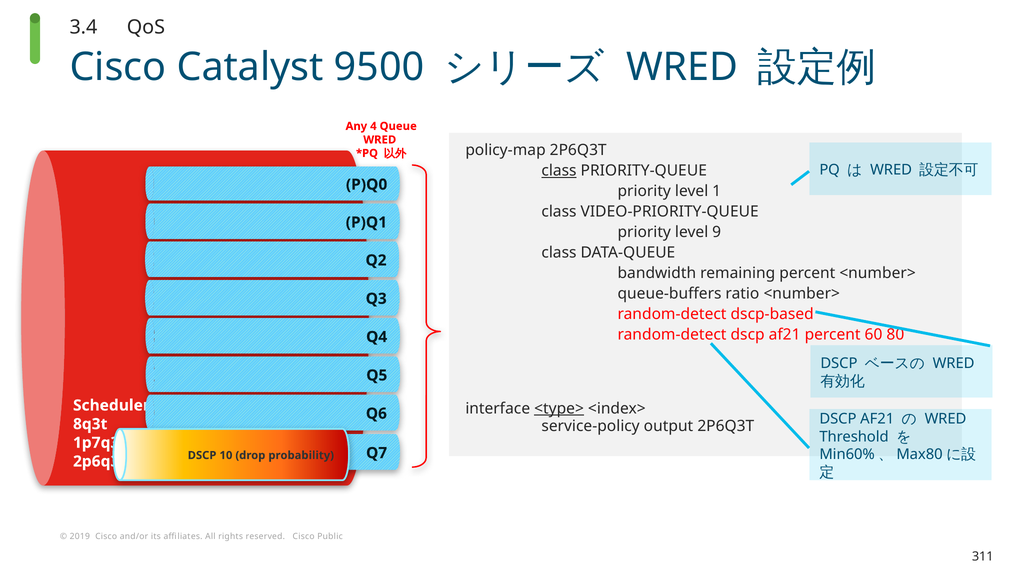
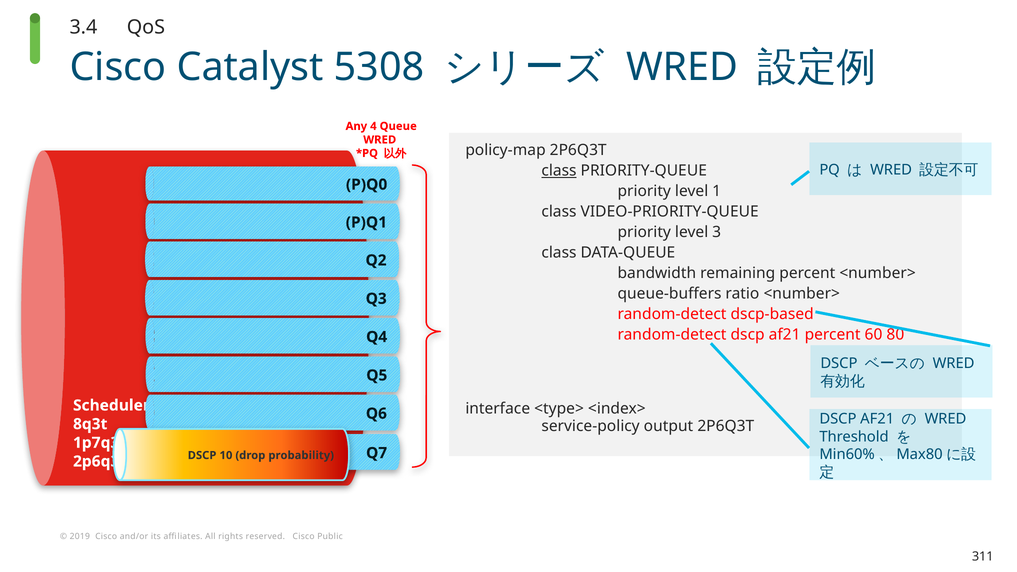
9500: 9500 -> 5308 (379, 67)
9: 9 -> 3 (717, 232)
<type> underline: present -> none (559, 408)
